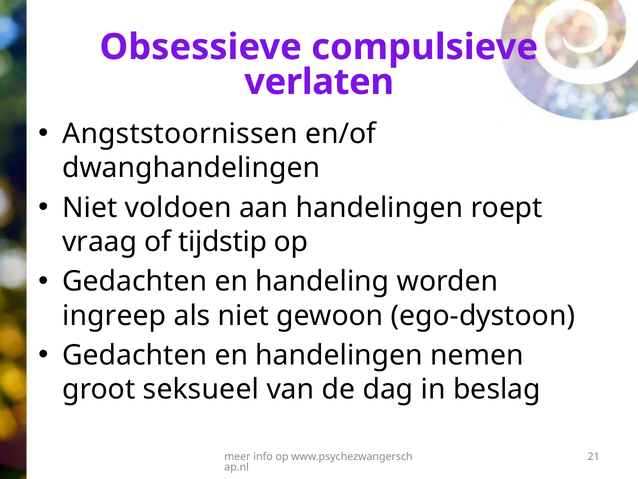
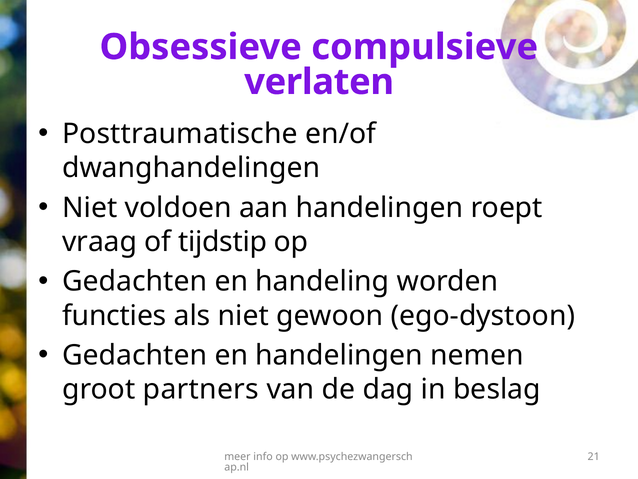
Angststoornissen: Angststoornissen -> Posttraumatische (180, 134)
ingreep: ingreep -> functies (114, 315)
seksueel: seksueel -> partners (201, 389)
